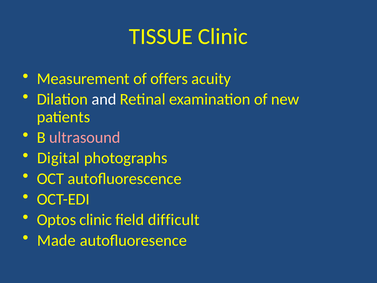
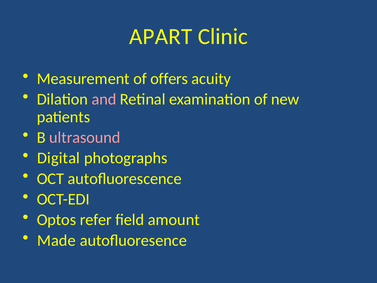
TISSUE: TISSUE -> APART (161, 36)
and colour: white -> pink (104, 99)
Optos clinic: clinic -> refer (96, 220)
difficult: difficult -> amount (174, 220)
